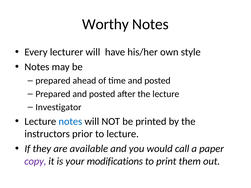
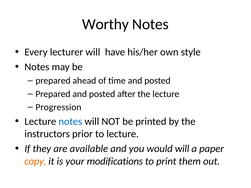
Investigator: Investigator -> Progression (58, 107)
would call: call -> will (182, 149)
copy colour: purple -> orange (35, 161)
